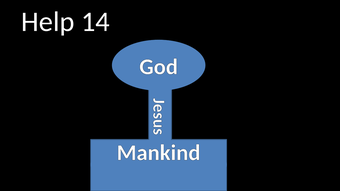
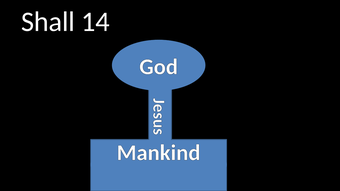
Help: Help -> Shall (48, 22)
